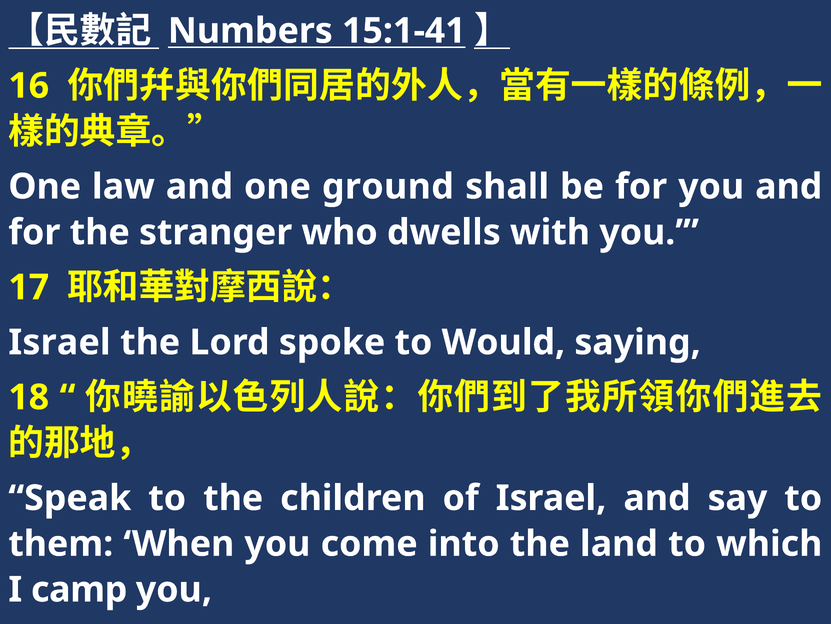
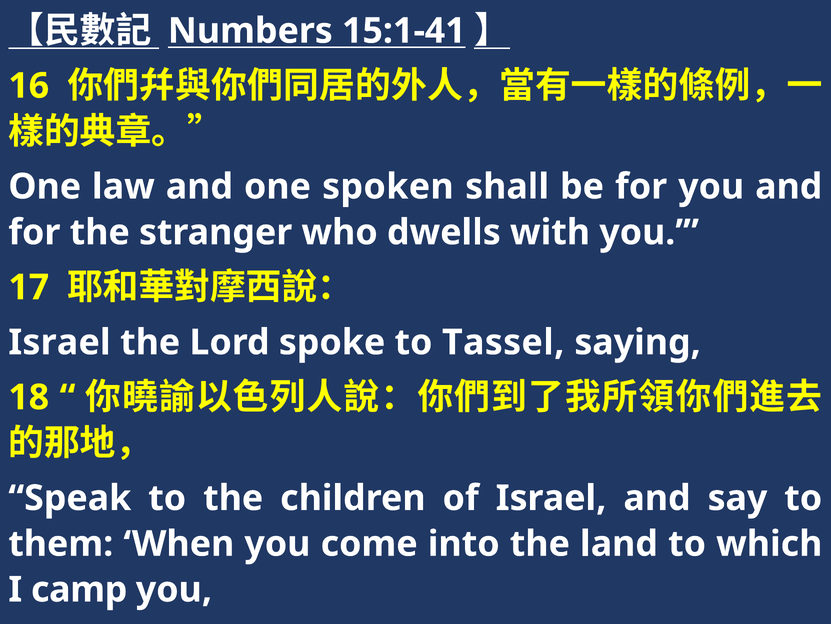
ground: ground -> spoken (388, 186)
Would: Would -> Tassel (503, 342)
